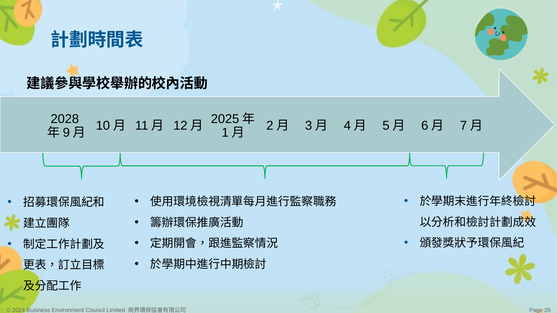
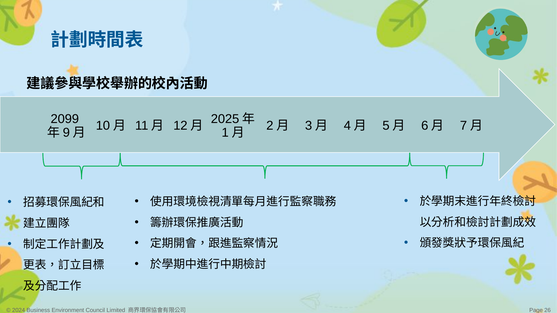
2028: 2028 -> 2099 (65, 119)
